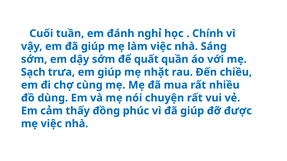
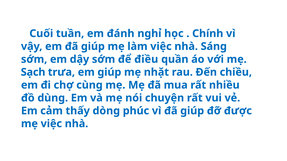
quất: quất -> điều (146, 59)
đồng: đồng -> dòng (106, 111)
